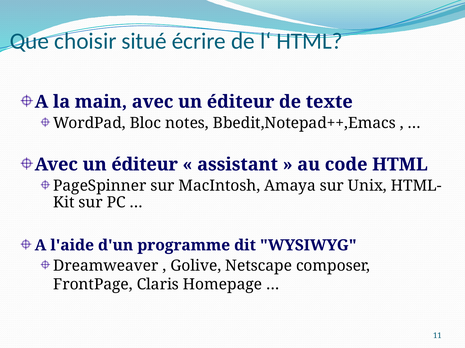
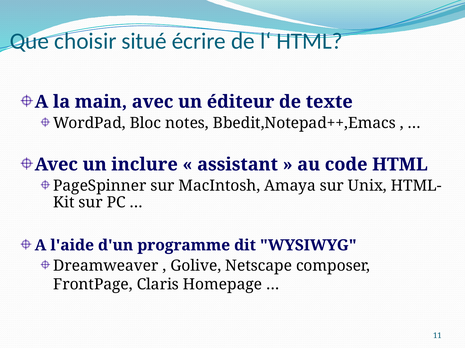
éditeur: éditeur -> inclure (145, 165)
